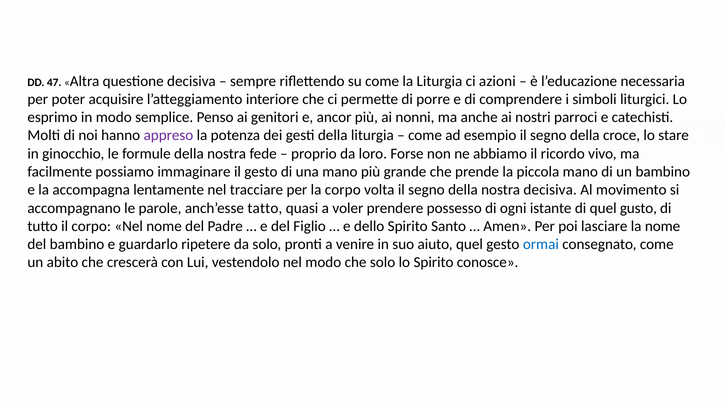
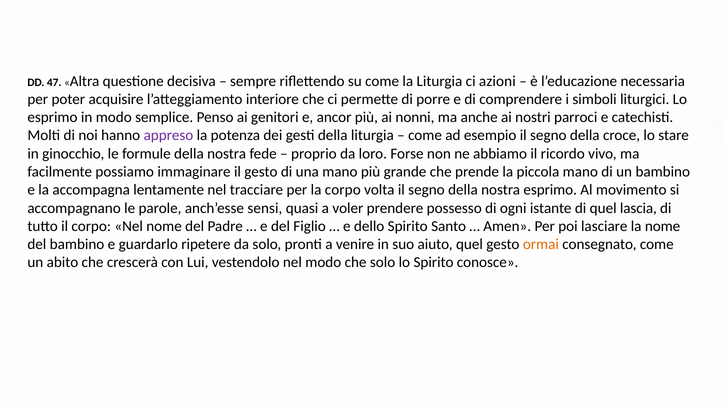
nostra decisiva: decisiva -> esprimo (550, 190)
tatto: tatto -> sensi (265, 208)
gusto: gusto -> lascia (638, 208)
ormai colour: blue -> orange (541, 245)
